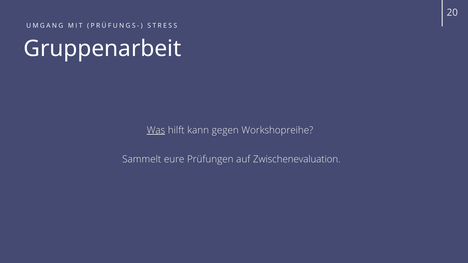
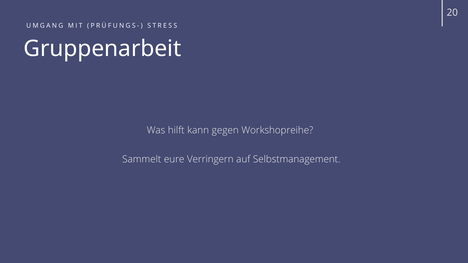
Was underline: present -> none (156, 130)
Prüfungen: Prüfungen -> Verringern (210, 159)
Zwischenevaluation: Zwischenevaluation -> Selbstmanagement (297, 159)
